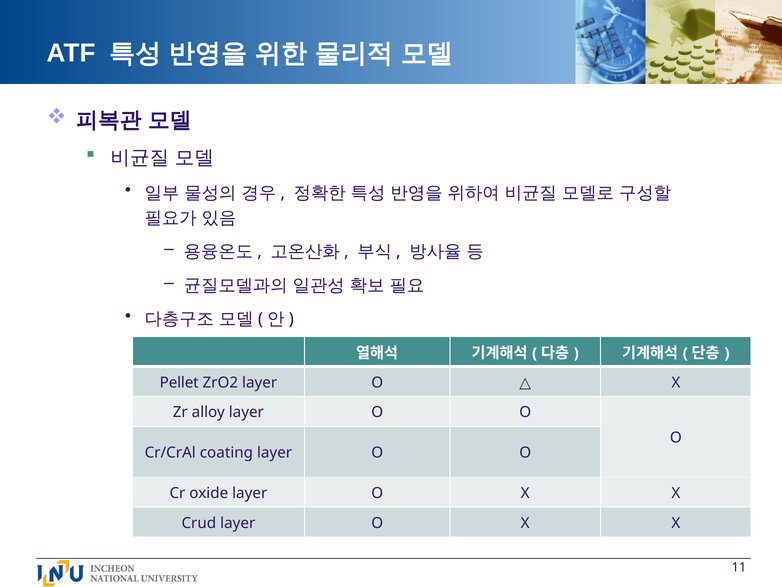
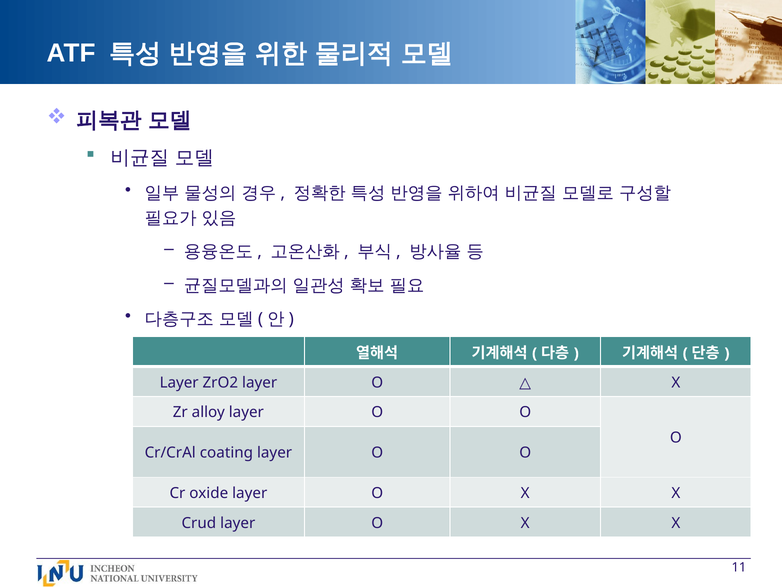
Pellet: Pellet -> Layer (179, 382)
